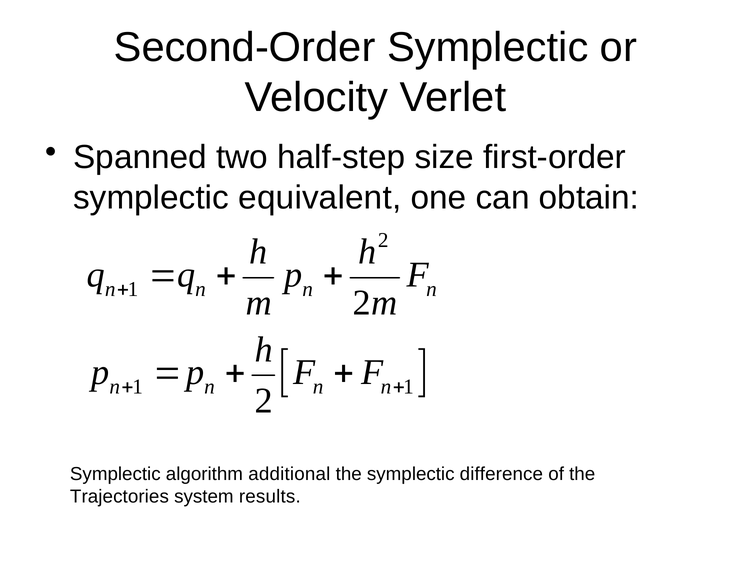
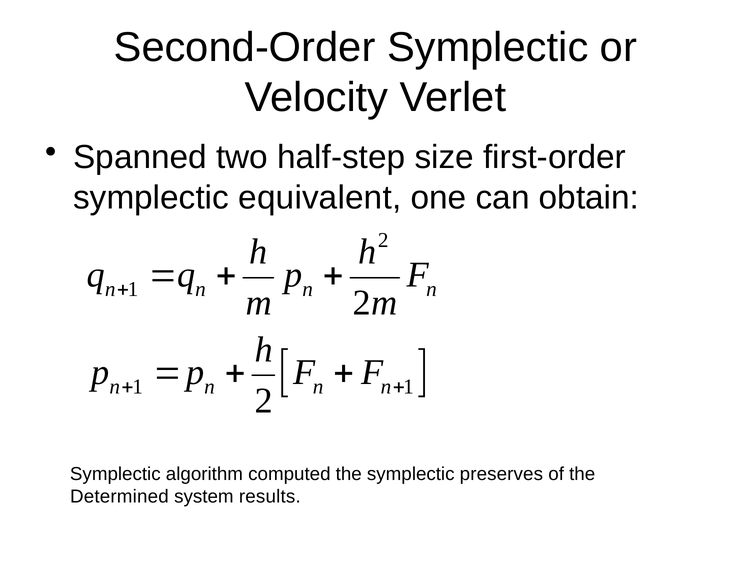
additional: additional -> computed (289, 474)
difference: difference -> preserves (501, 474)
Trajectories: Trajectories -> Determined (119, 497)
